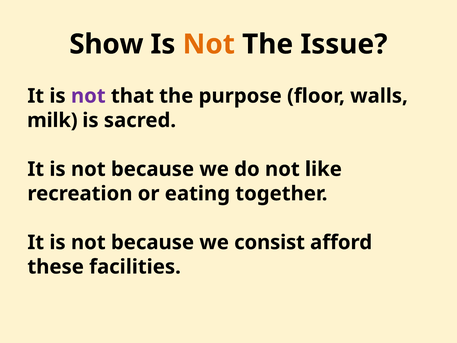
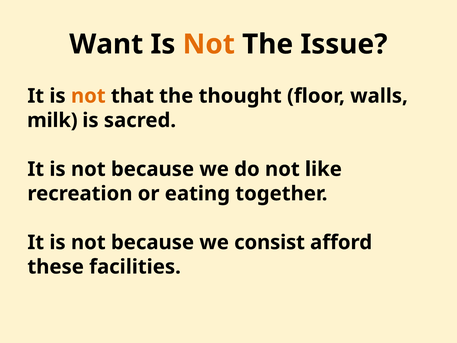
Show: Show -> Want (106, 44)
not colour: purple -> orange (88, 96)
purpose: purpose -> thought (240, 96)
